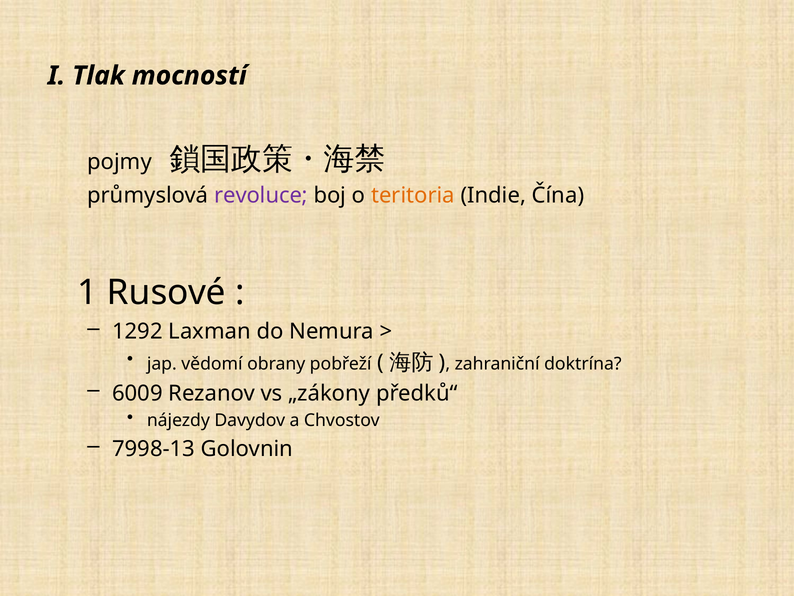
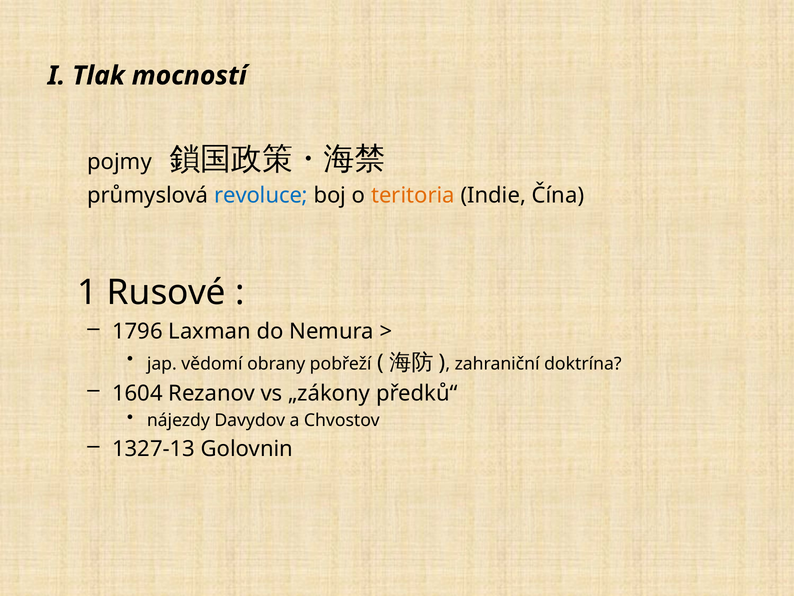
revoluce colour: purple -> blue (261, 195)
1292: 1292 -> 1796 (137, 331)
6009: 6009 -> 1604 (137, 393)
7998-13: 7998-13 -> 1327-13 (154, 449)
